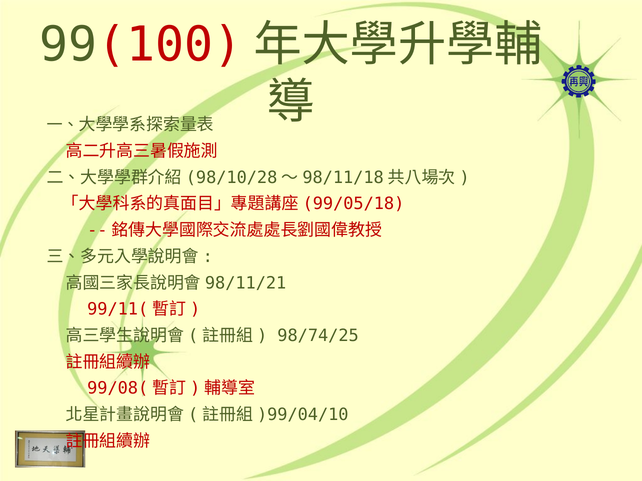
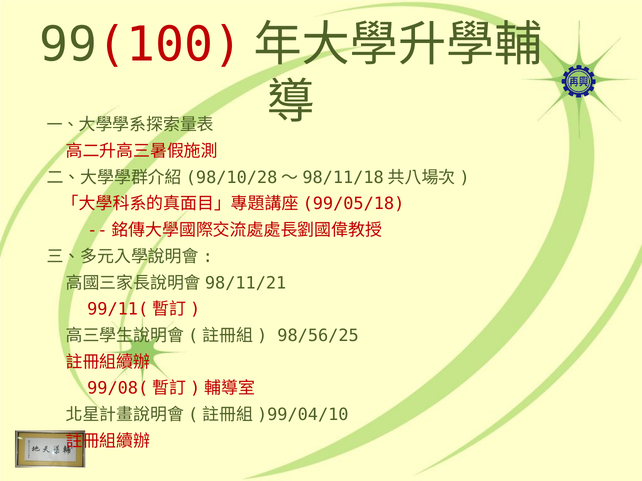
98/74/25: 98/74/25 -> 98/56/25 (318, 336)
